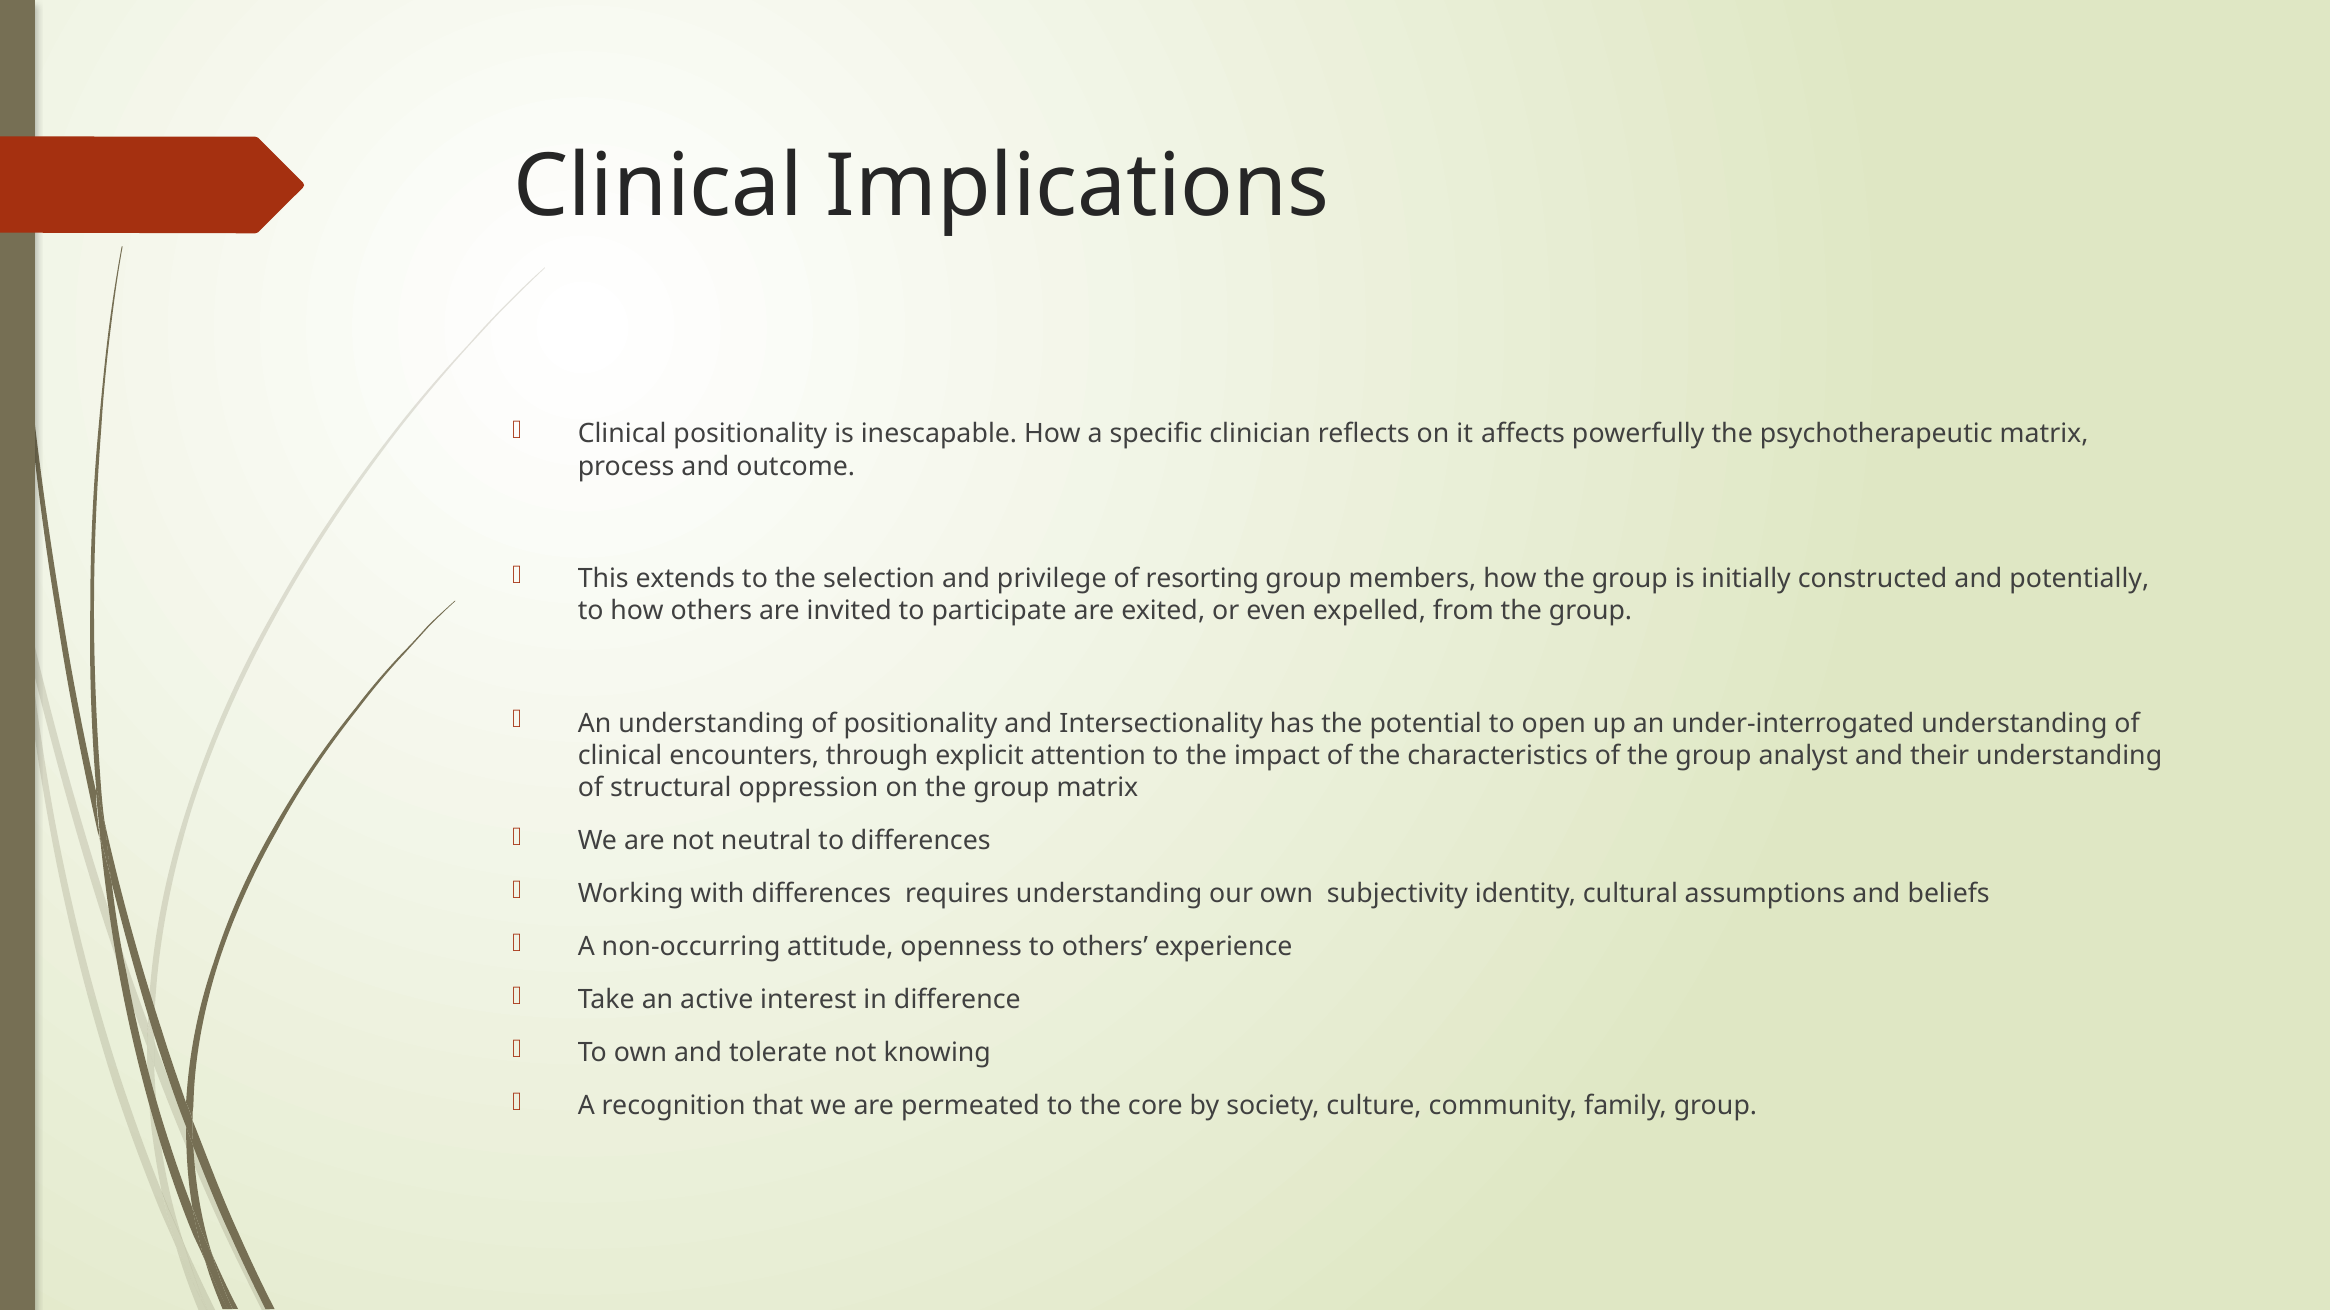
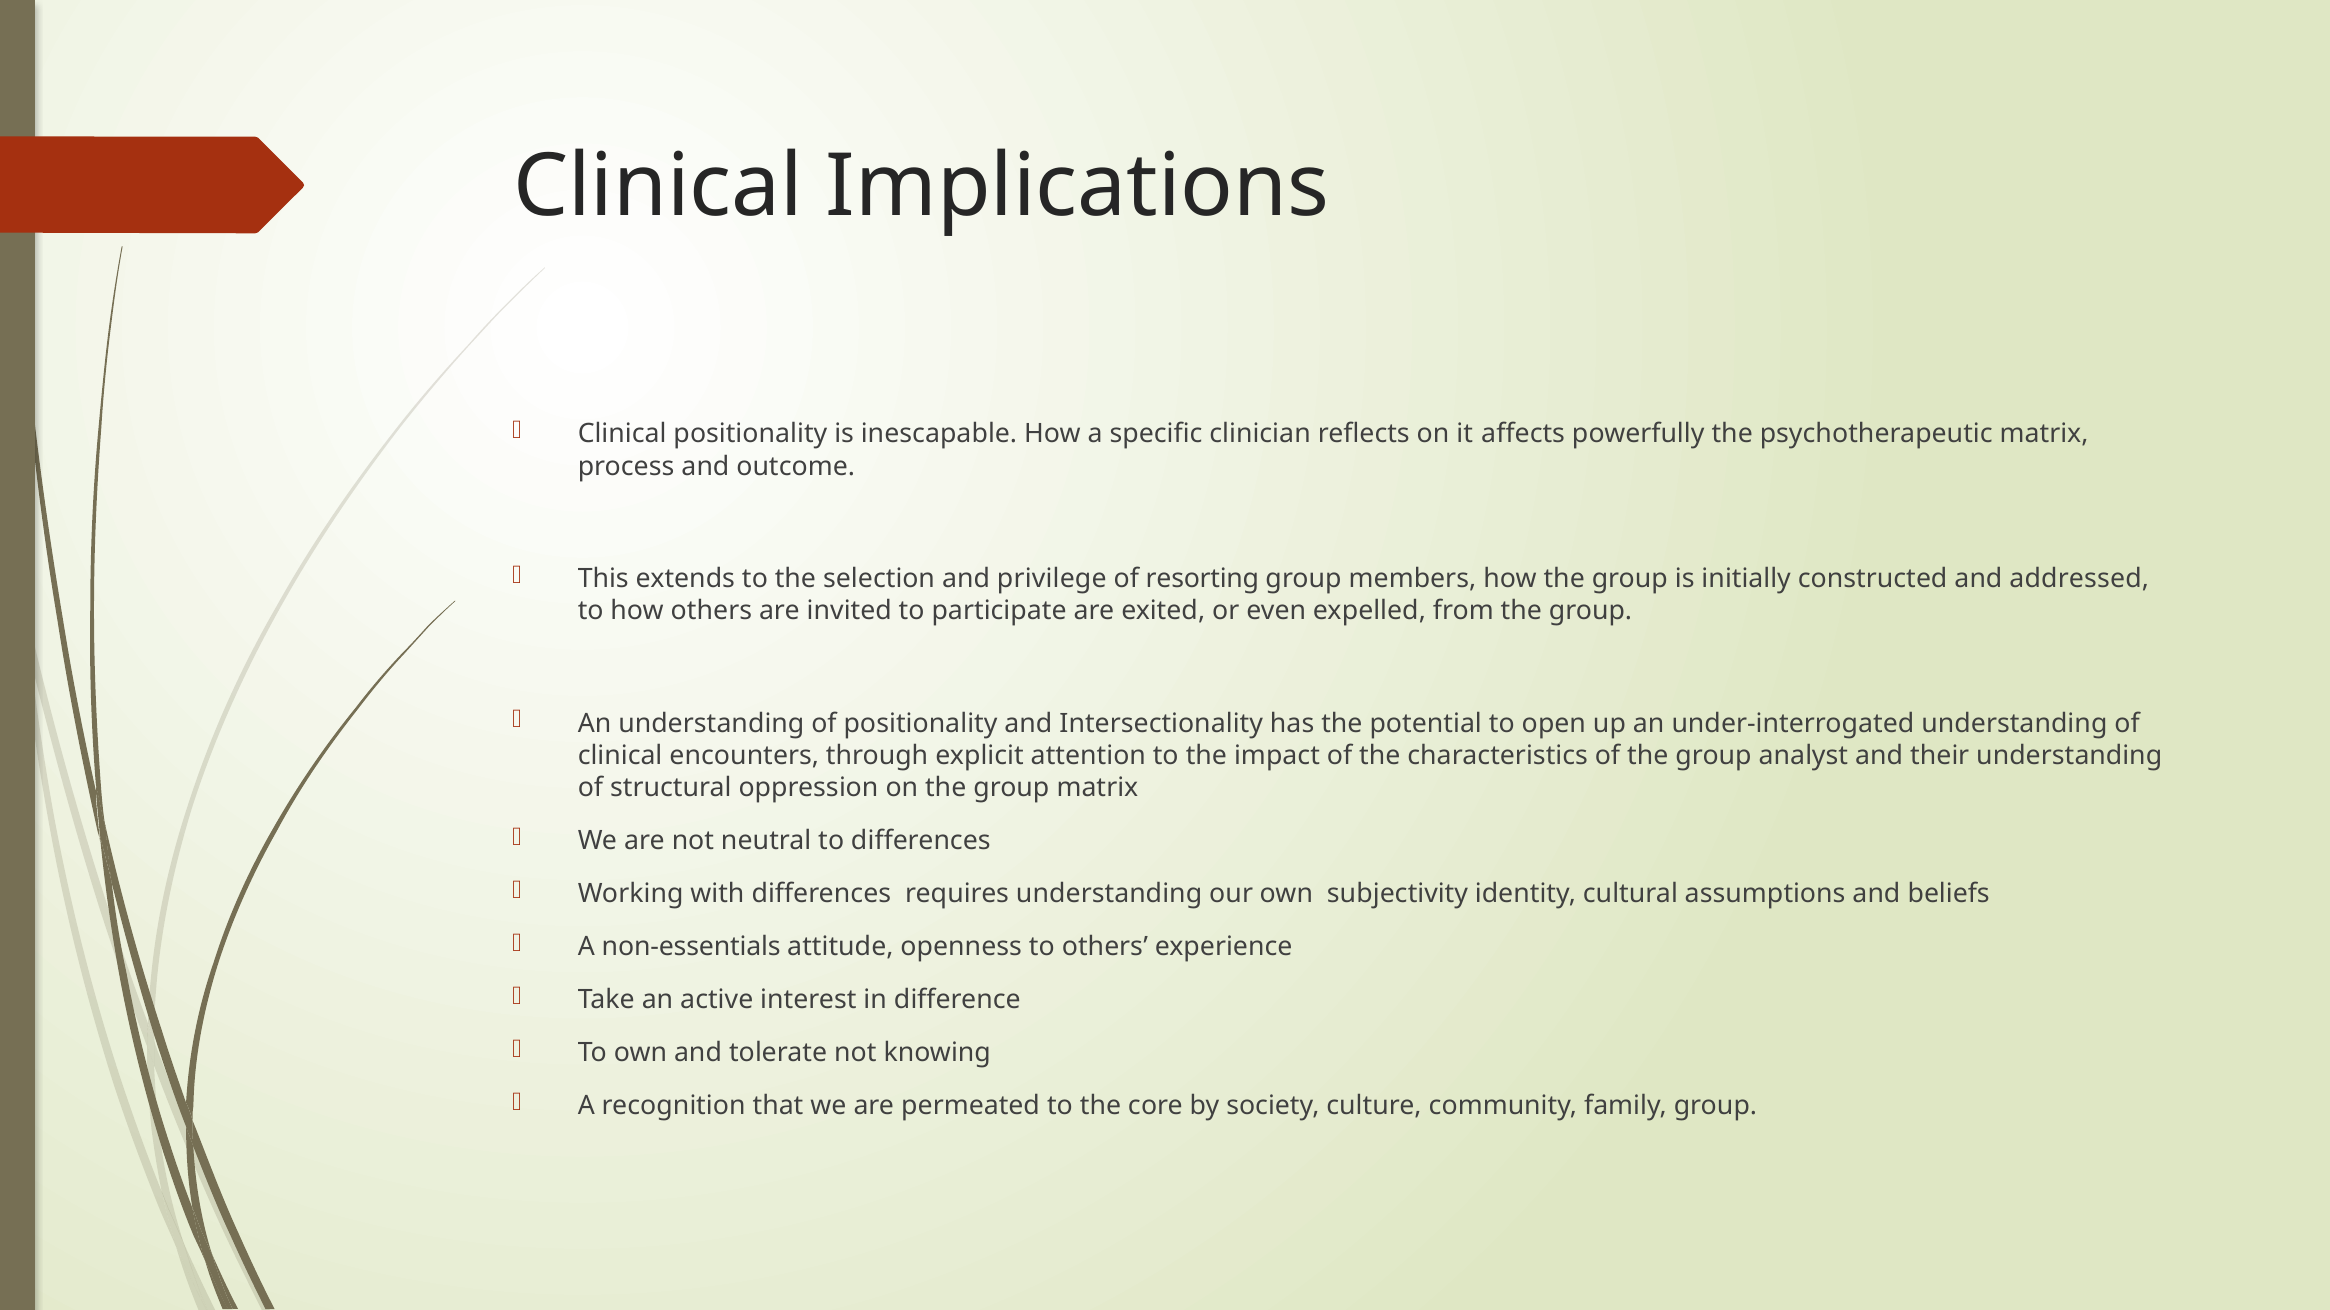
potentially: potentially -> addressed (2079, 579)
non-occurring: non-occurring -> non-essentials (691, 947)
